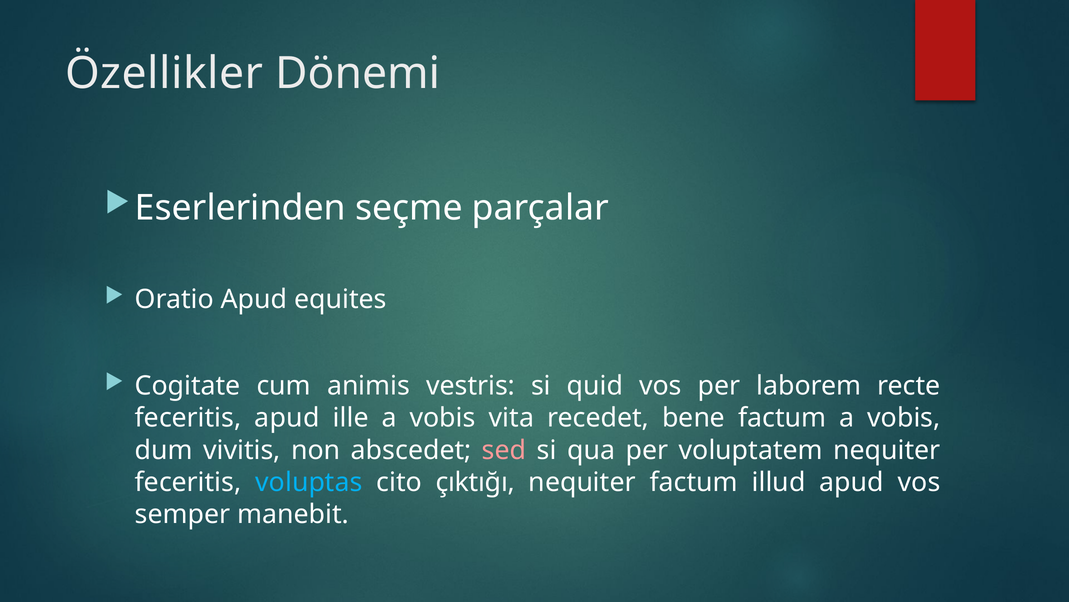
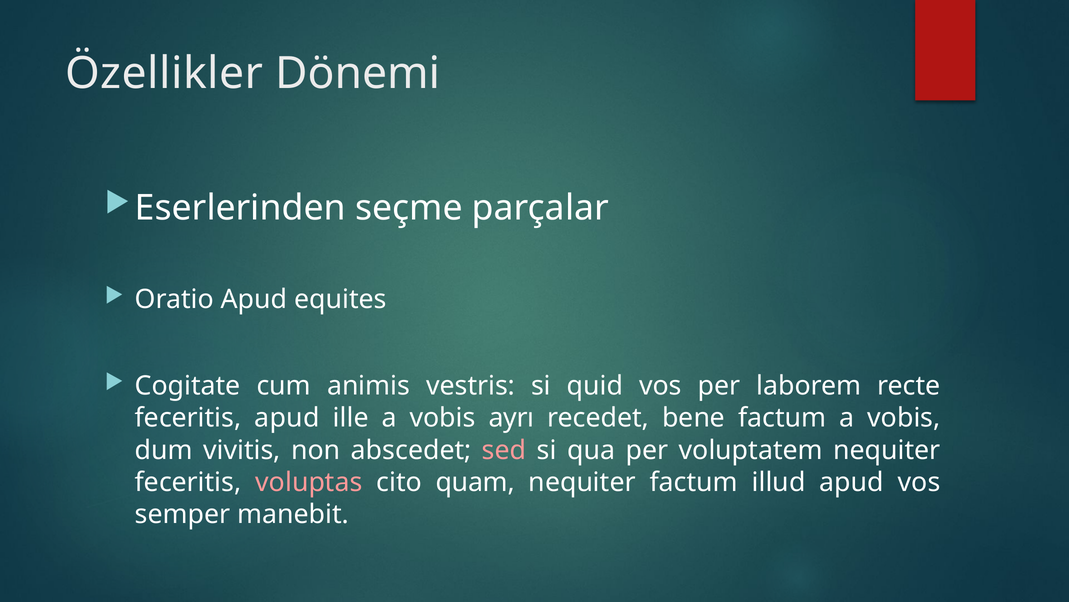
vita: vita -> ayrı (511, 418)
voluptas colour: light blue -> pink (309, 482)
çıktığı: çıktığı -> quam (475, 482)
